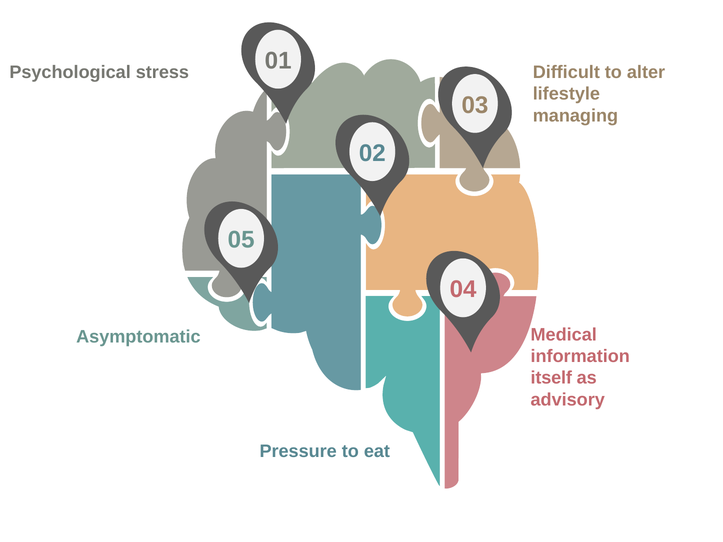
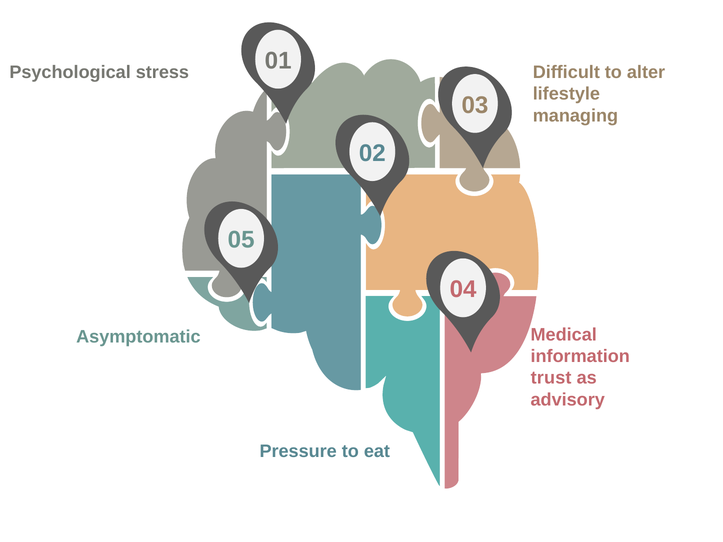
itself: itself -> trust (551, 378)
